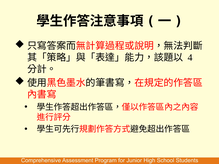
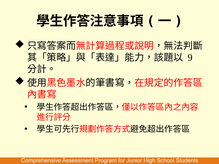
4: 4 -> 9 (190, 58)
